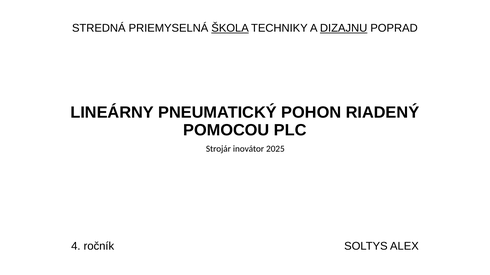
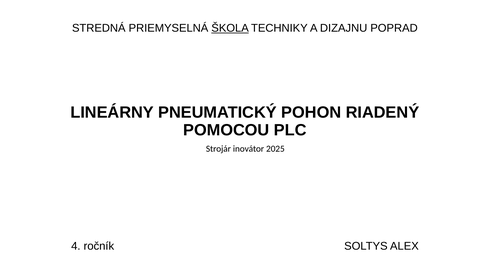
DIZAJNU underline: present -> none (344, 28)
